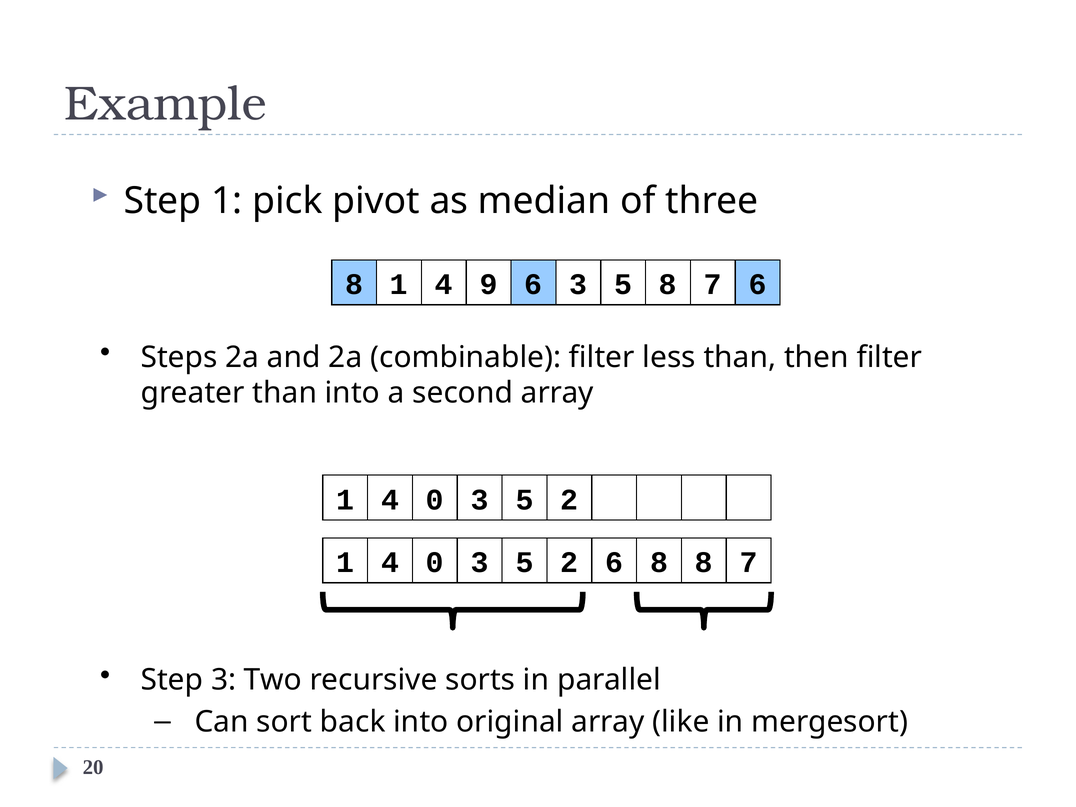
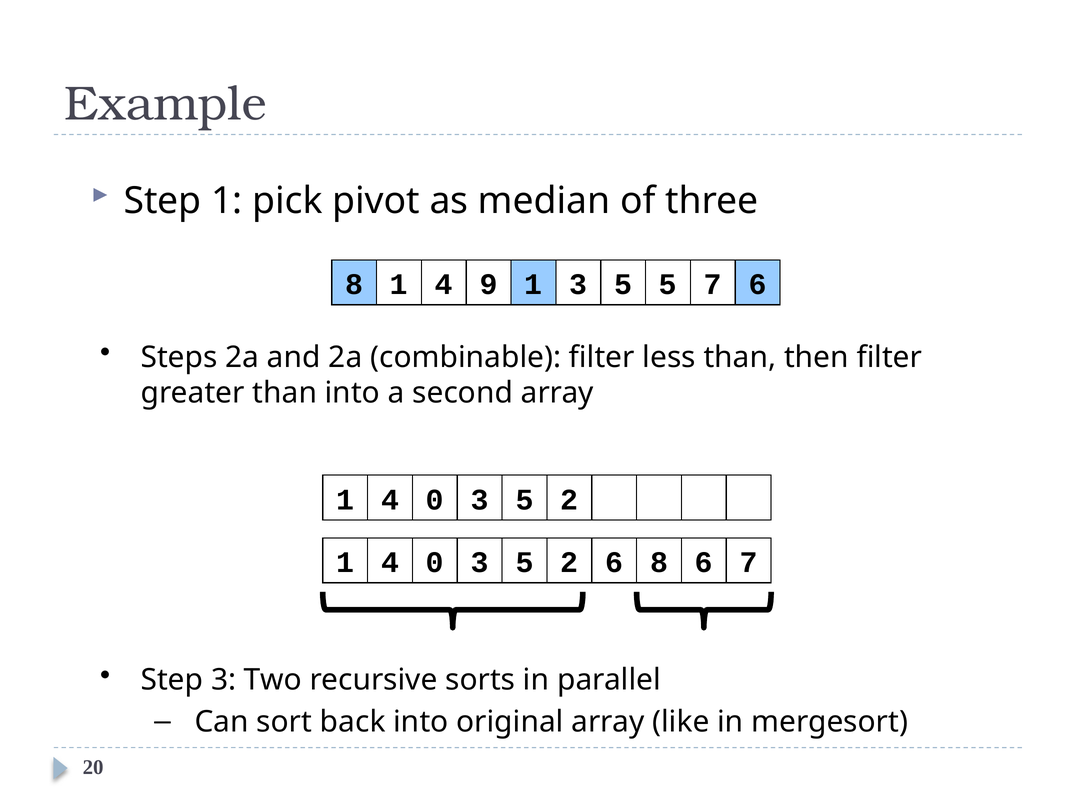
9 6: 6 -> 1 (533, 284)
5 8: 8 -> 5 (668, 284)
8 8: 8 -> 6 (704, 562)
